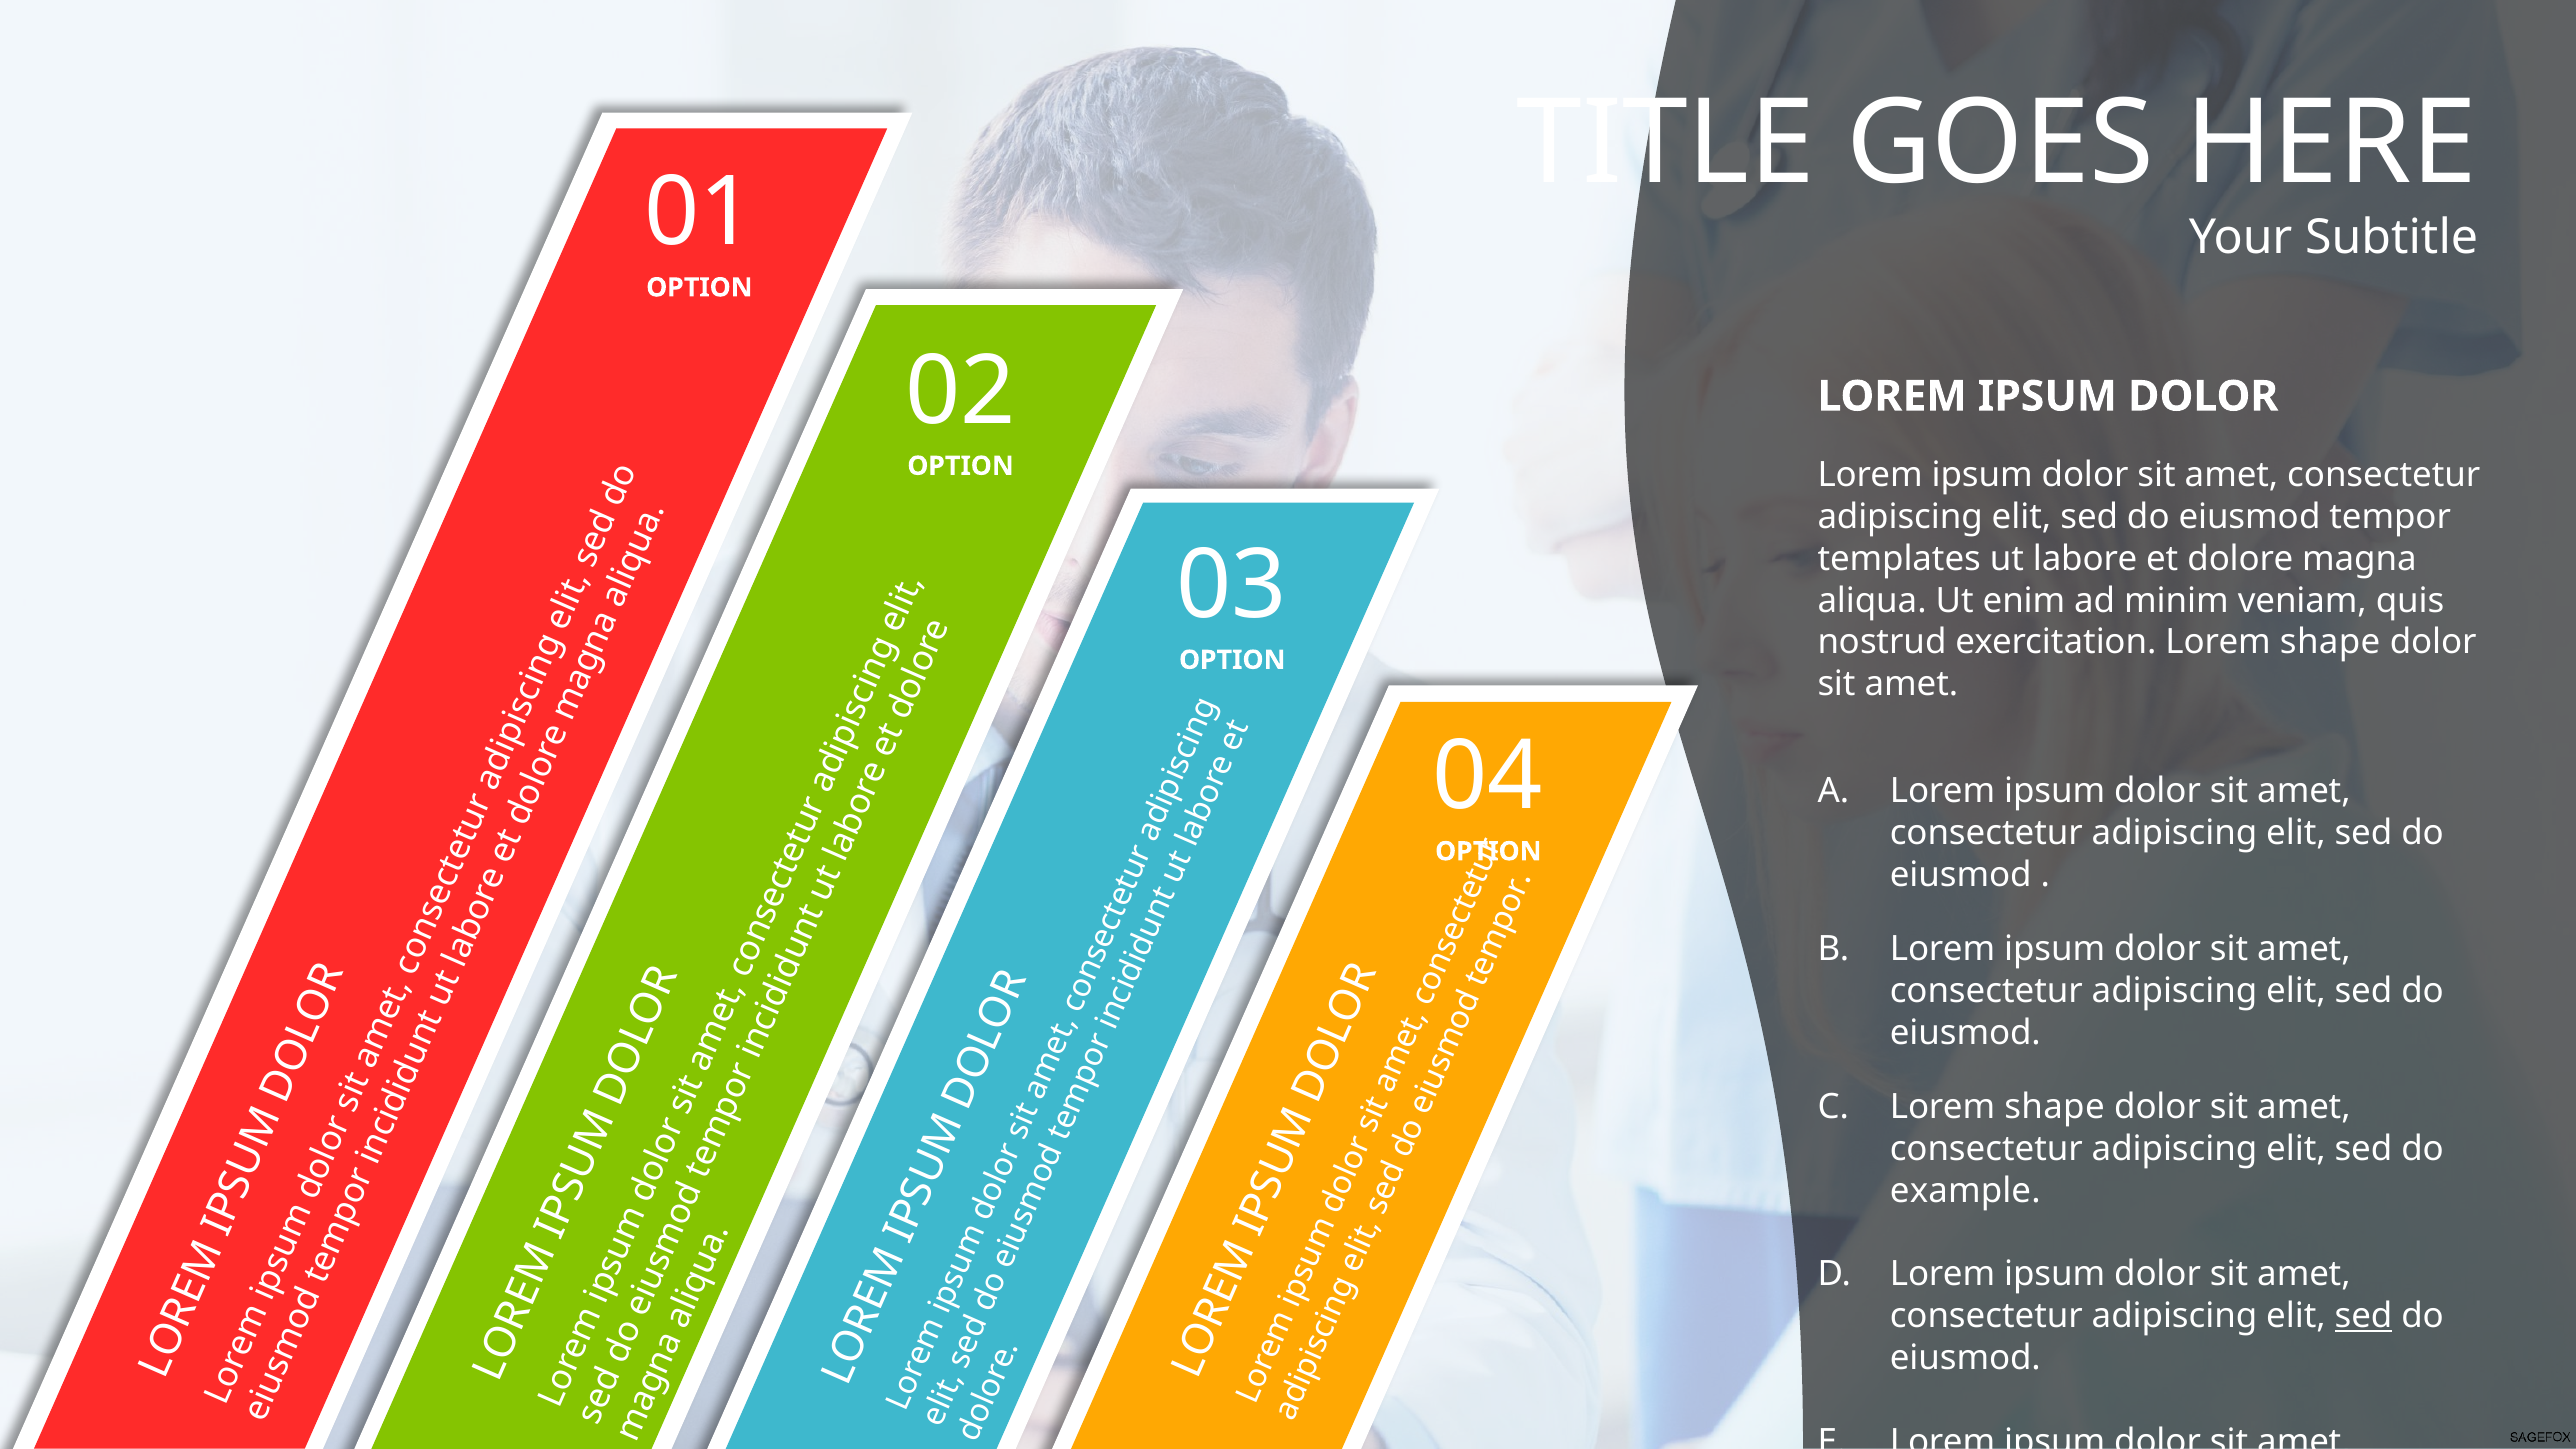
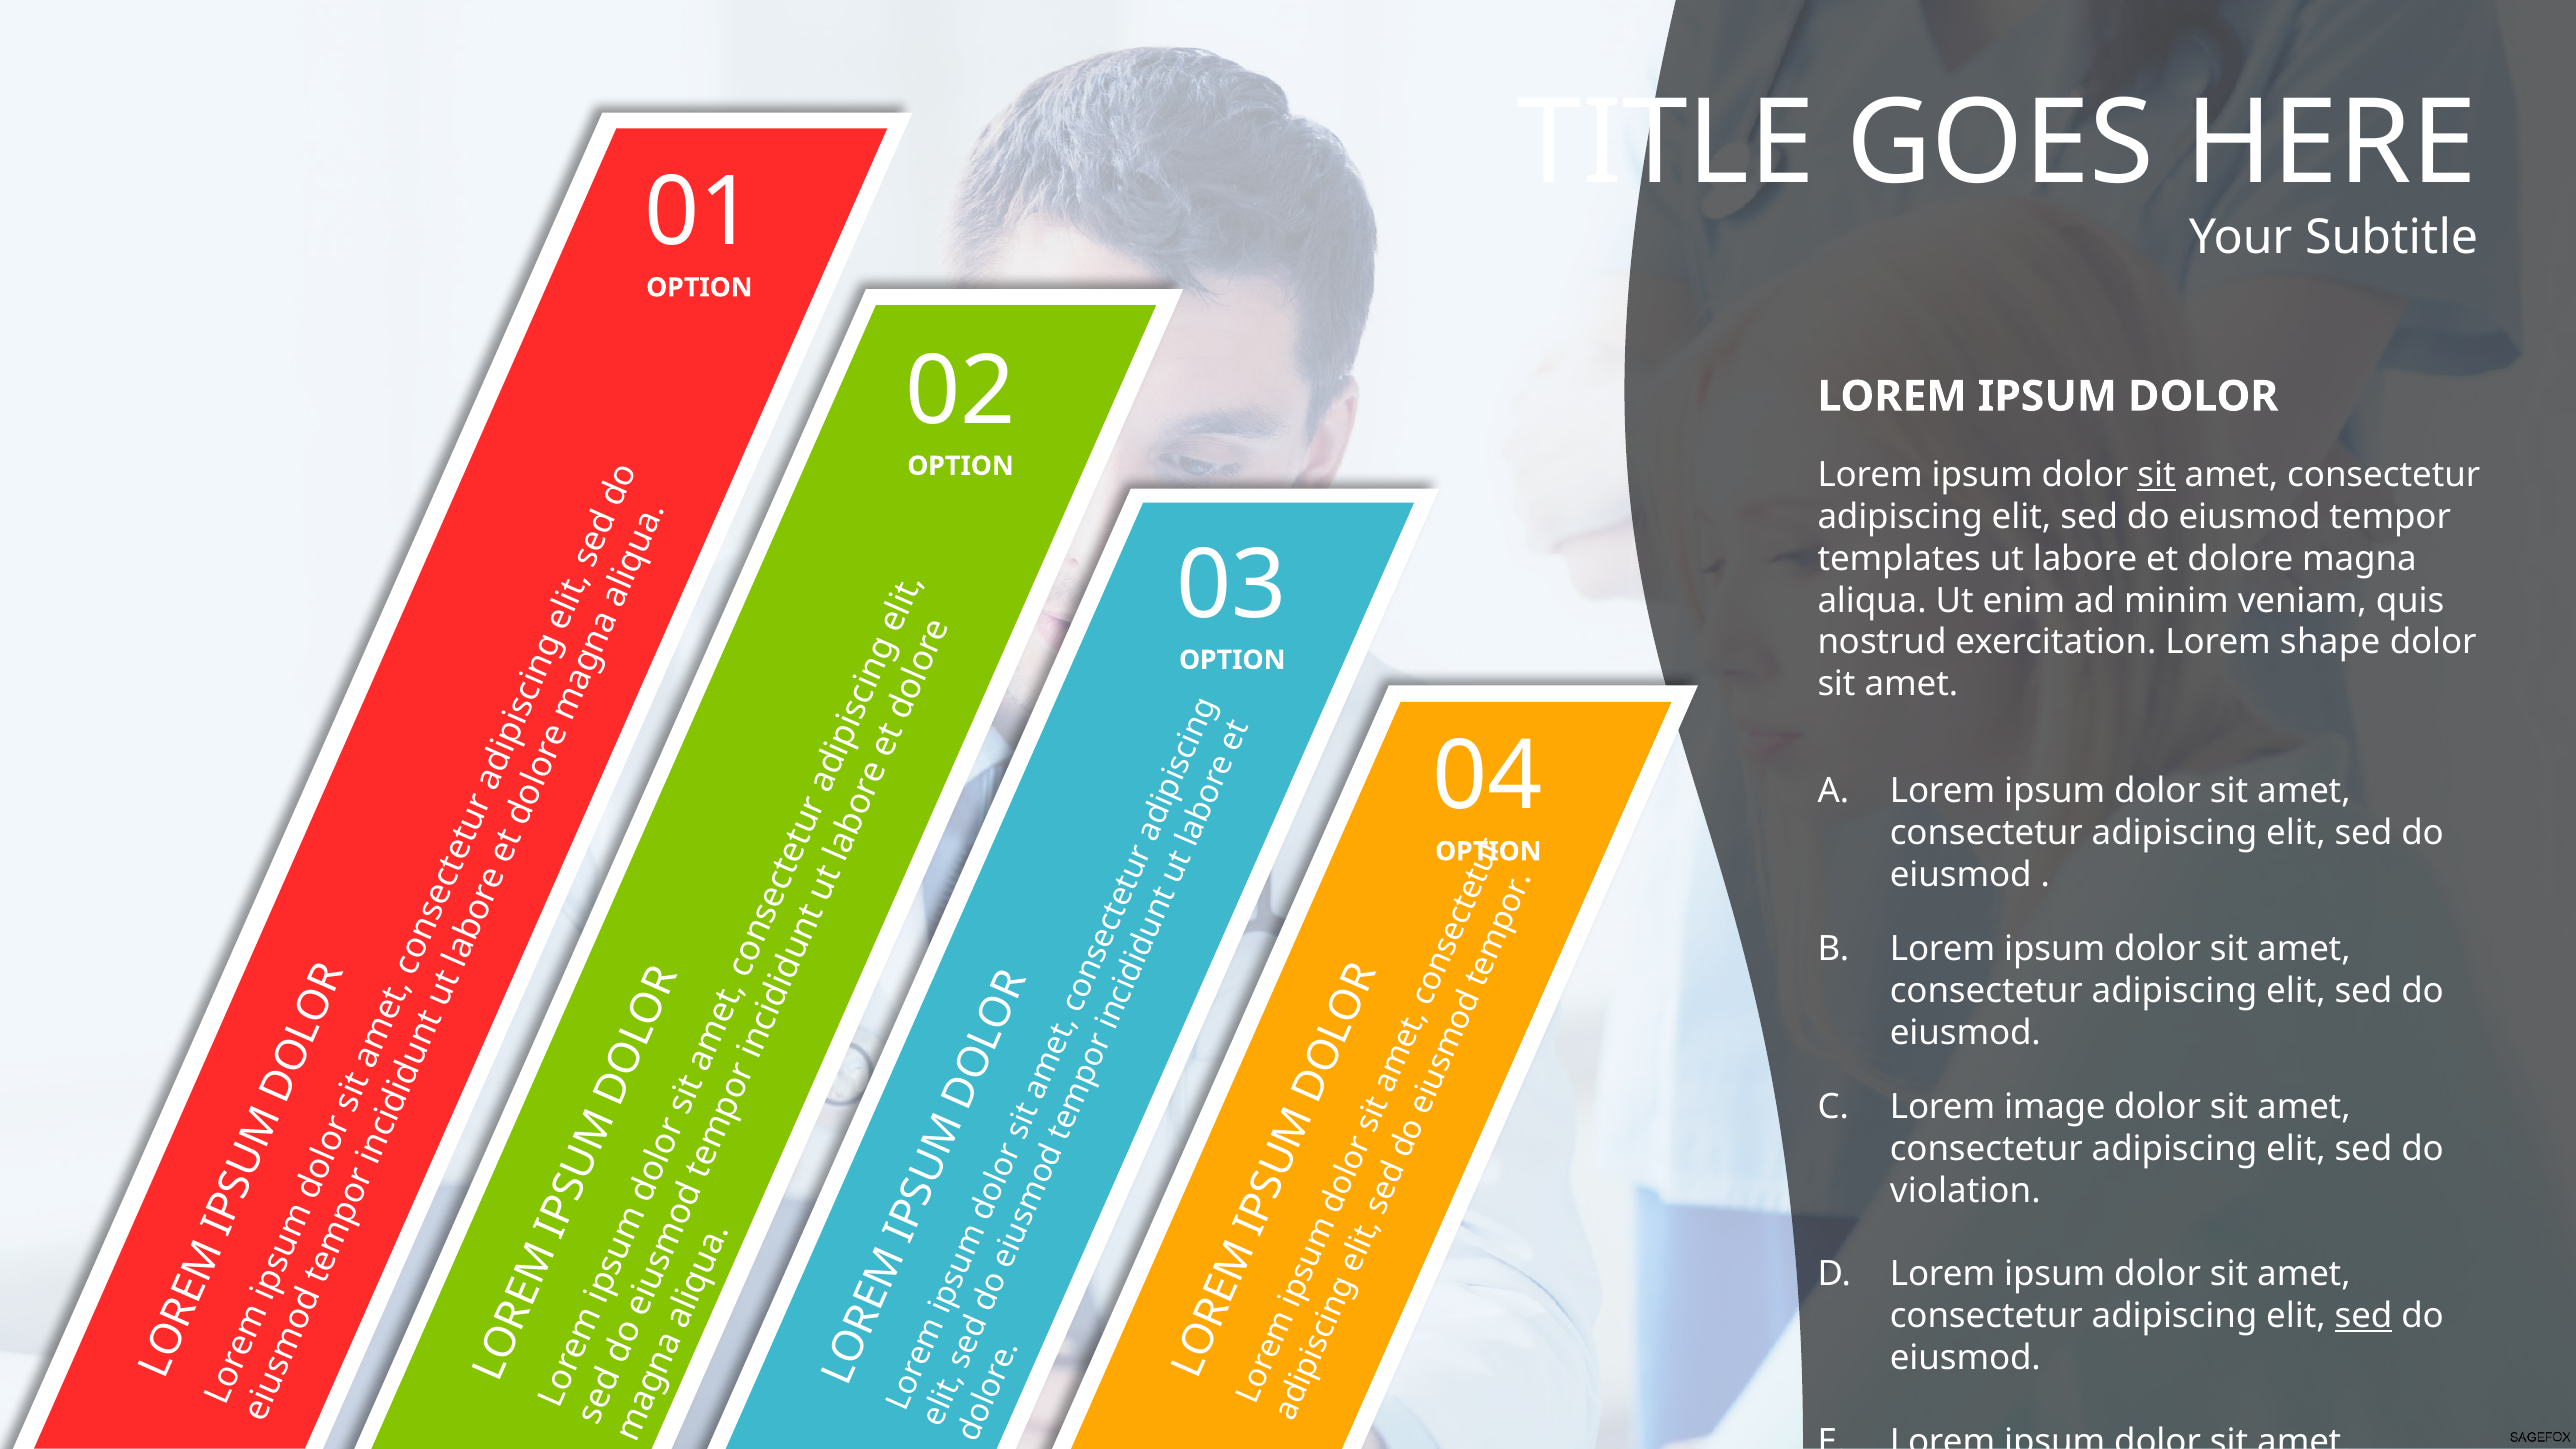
sit underline: none -> present (2157, 475)
shape: shape -> image (2055, 1107)
example: example -> violation (1965, 1190)
